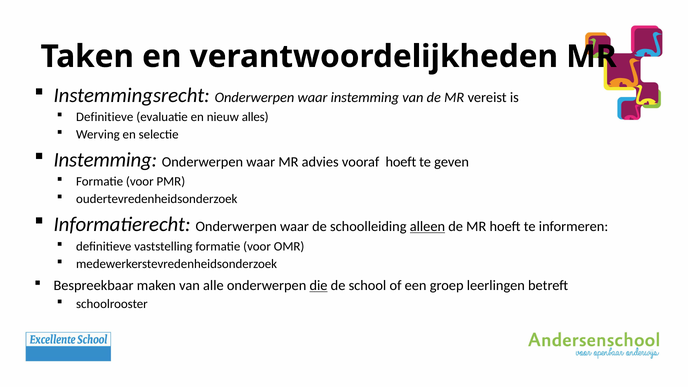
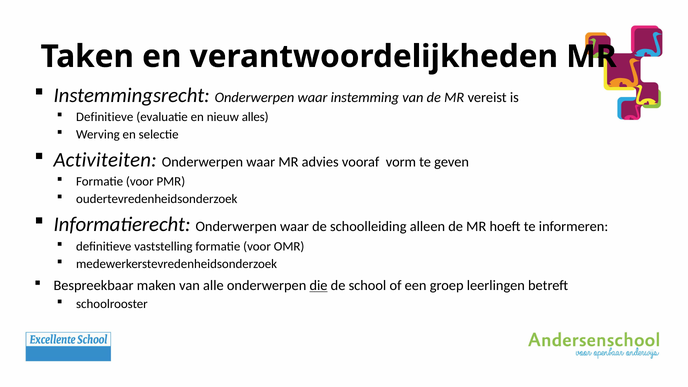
Instemming: Instemming -> Activiteiten (105, 160)
vooraf hoeft: hoeft -> vorm (401, 162)
alleen underline: present -> none (427, 227)
